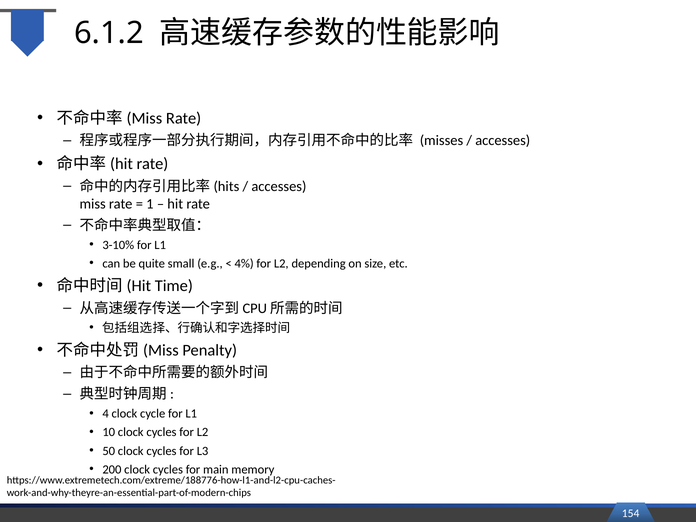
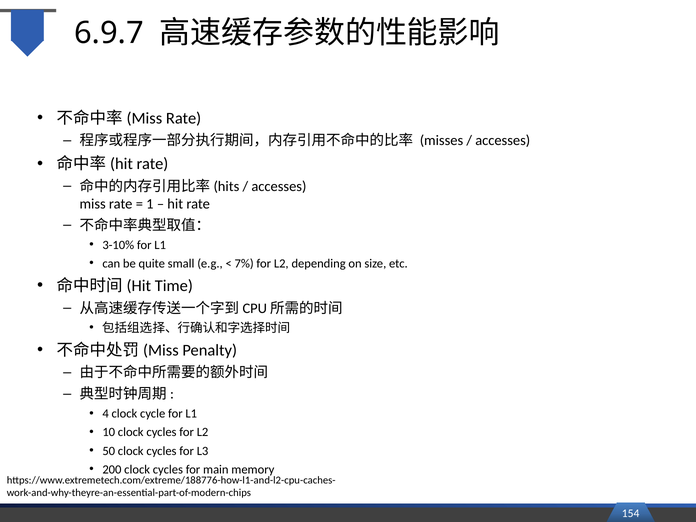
6.1.2: 6.1.2 -> 6.9.7 (109, 33)
4%: 4% -> 7% (244, 264)
